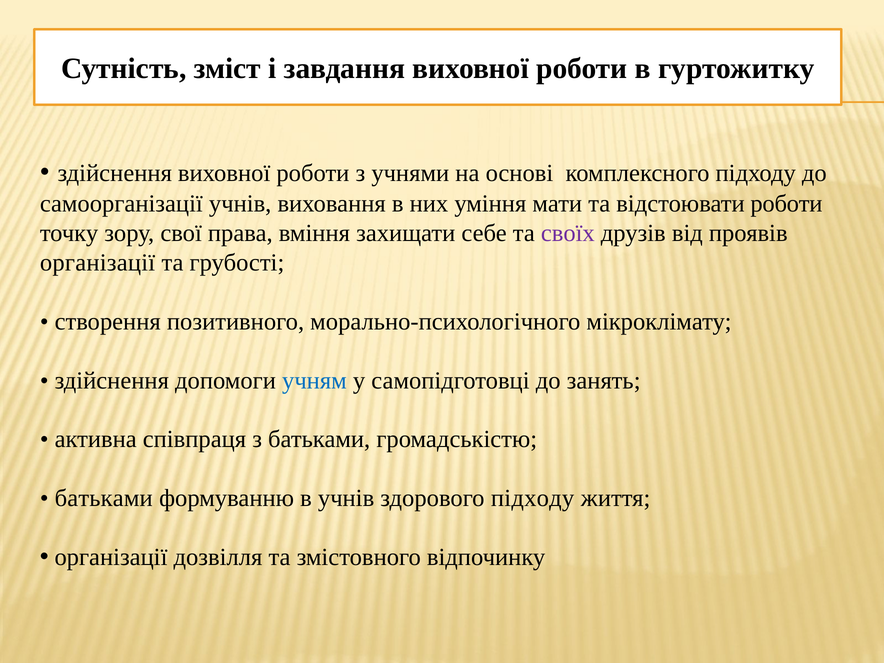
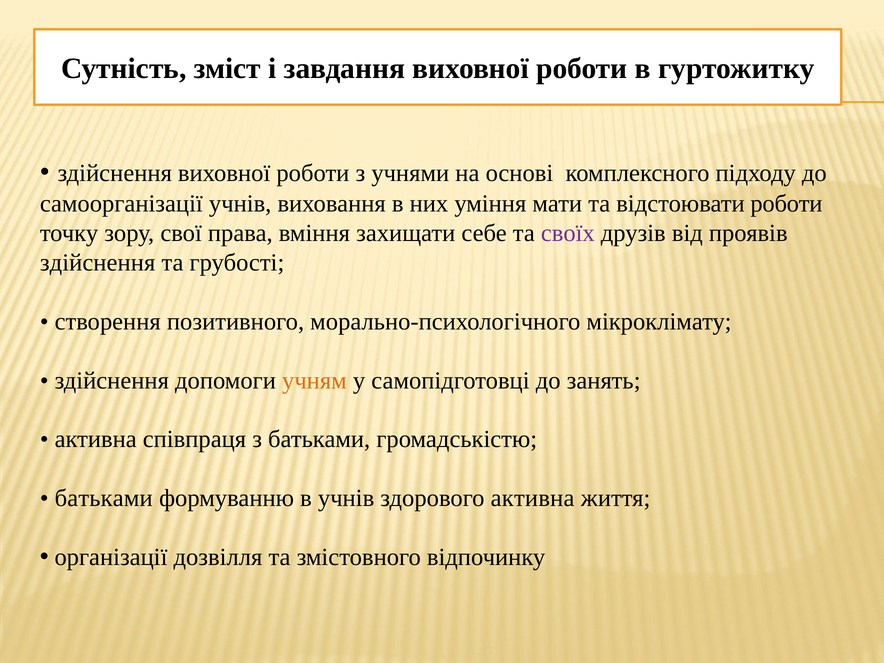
організації: організації -> здійснення (98, 263)
учням colour: blue -> orange (314, 380)
здорового підходу: підходу -> активна (533, 498)
